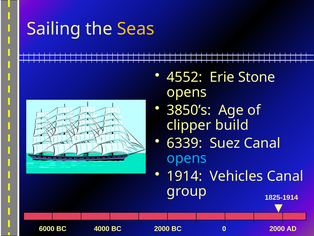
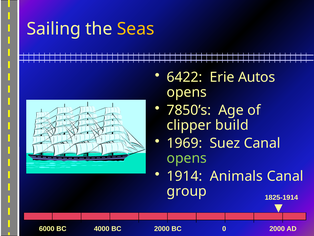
4552: 4552 -> 6422 (184, 77)
Stone: Stone -> Autos (257, 77)
3850’s: 3850’s -> 7850’s (189, 110)
6339: 6339 -> 1969 (184, 143)
opens colour: light blue -> light green (187, 158)
Vehicles: Vehicles -> Animals (236, 176)
